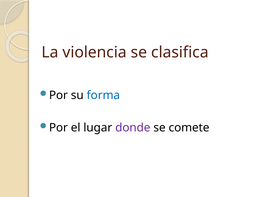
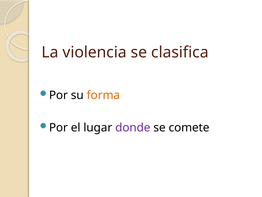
forma colour: blue -> orange (103, 95)
